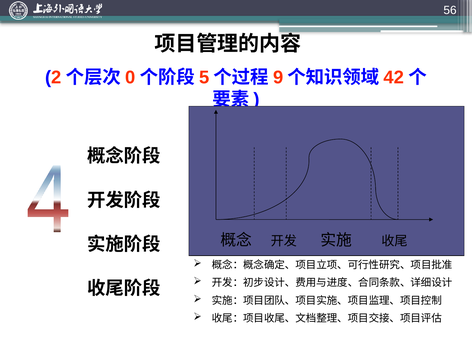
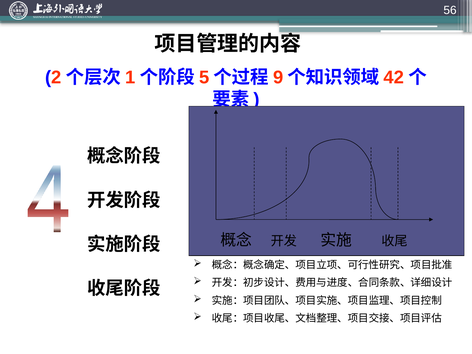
0: 0 -> 1 (130, 78)
